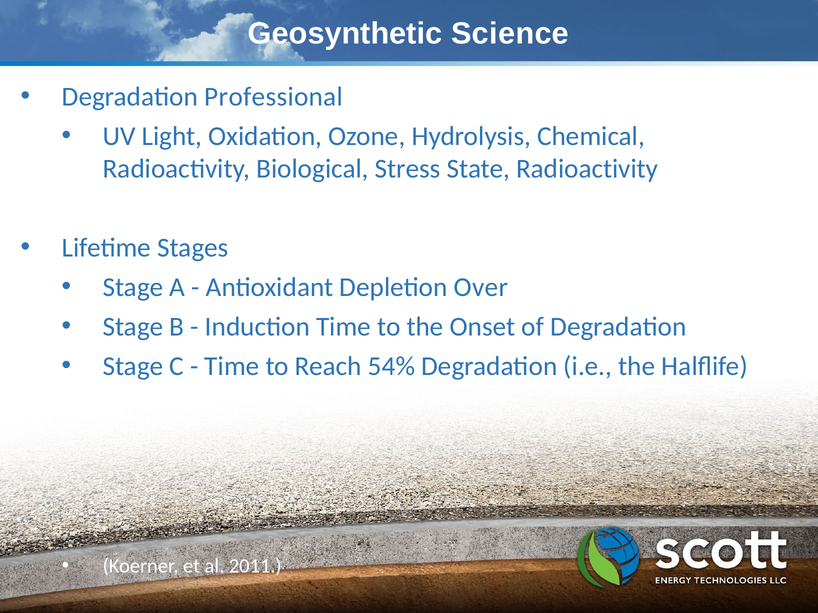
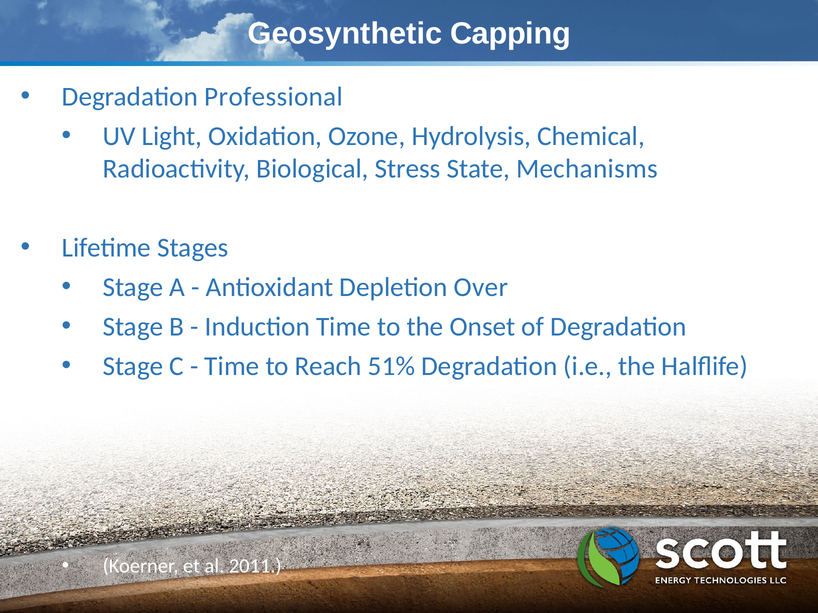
Science: Science -> Capping (510, 34)
State Radioactivity: Radioactivity -> Mechanisms (587, 169)
54%: 54% -> 51% (391, 367)
